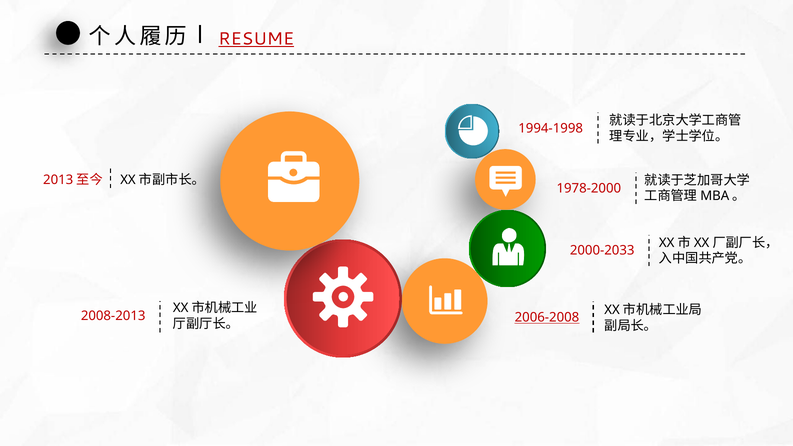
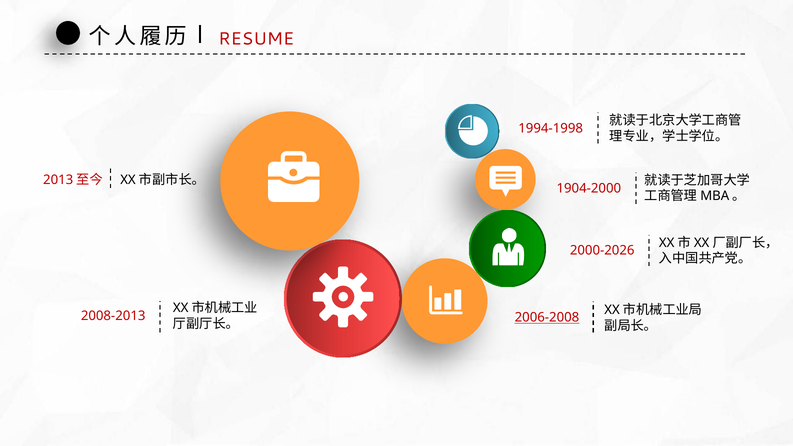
RESUME underline: present -> none (256, 39)
1978-2000: 1978-2000 -> 1904-2000 (589, 188)
2000-2033: 2000-2033 -> 2000-2026 (602, 251)
